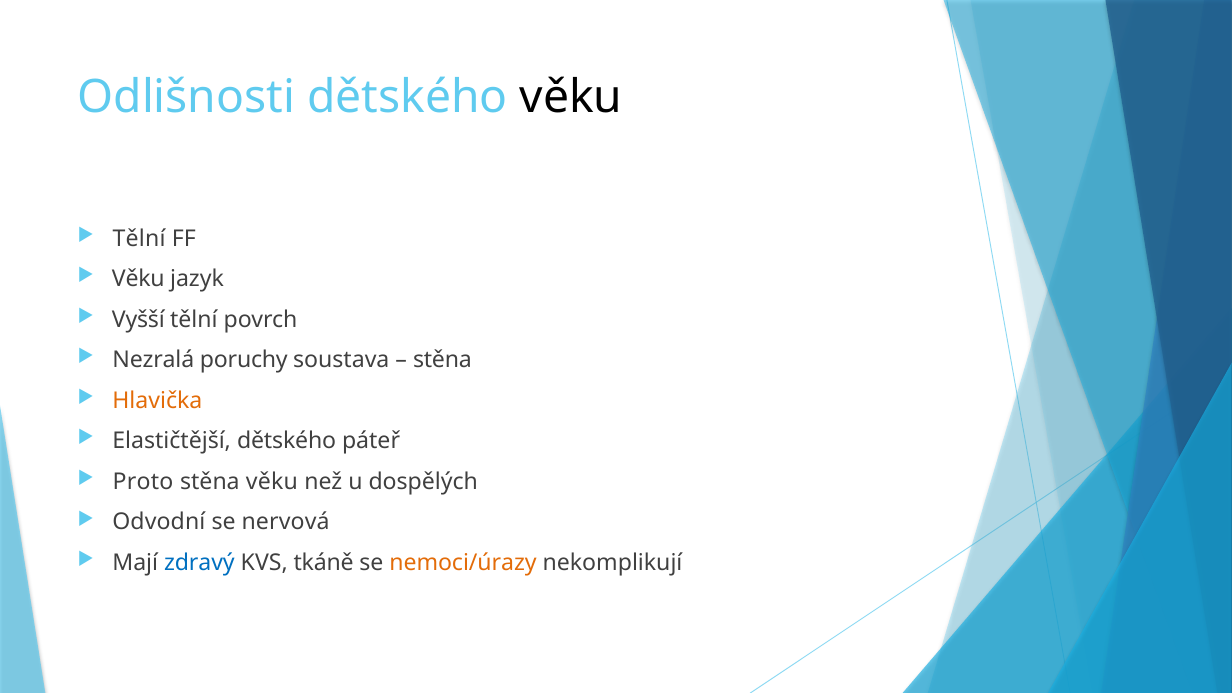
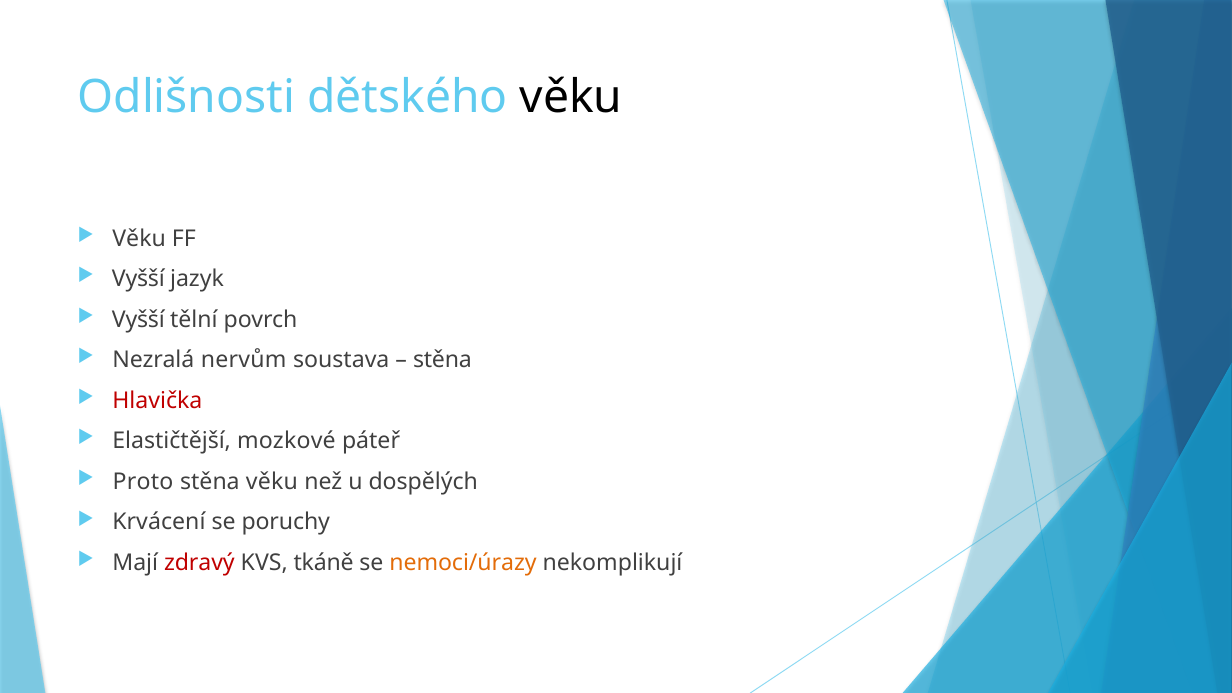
Tělní: Tělní -> Věku (139, 238)
Věku: Věku -> Vyšší (138, 279)
poruchy: poruchy -> nervům (244, 360)
Hlavička colour: orange -> red (157, 401)
Elastičtější dětského: dětského -> mozkové (286, 441)
Odvodní: Odvodní -> Krvácení (159, 522)
nervová: nervová -> poruchy (286, 522)
zdravý colour: blue -> red (199, 563)
